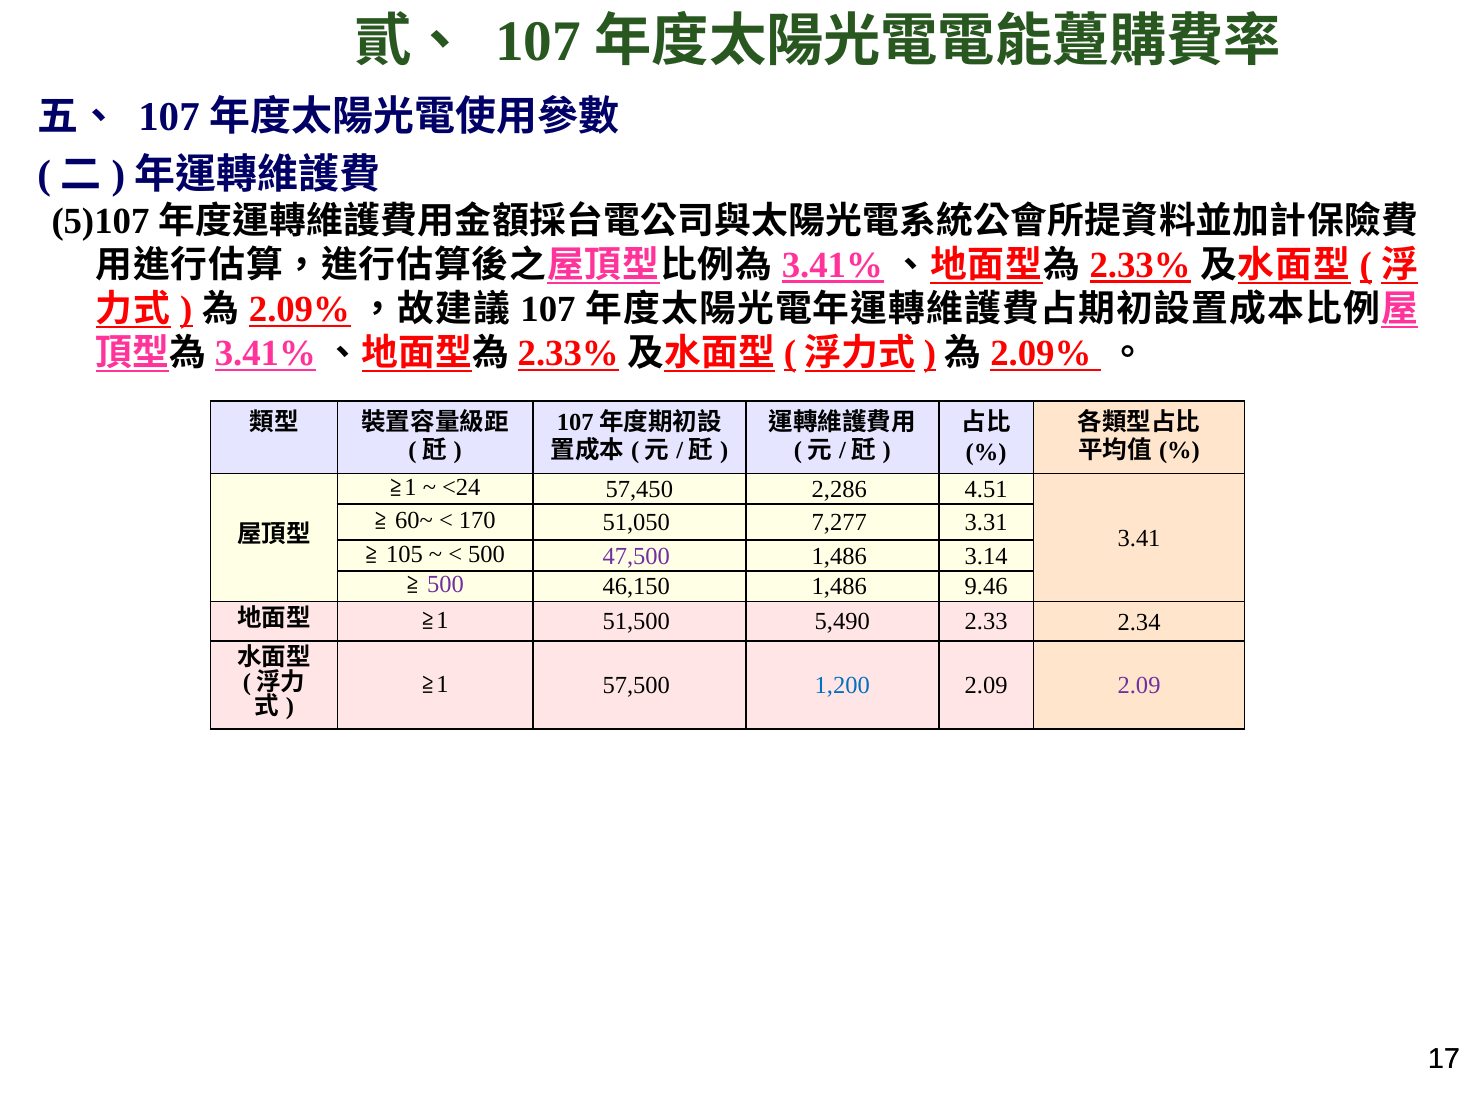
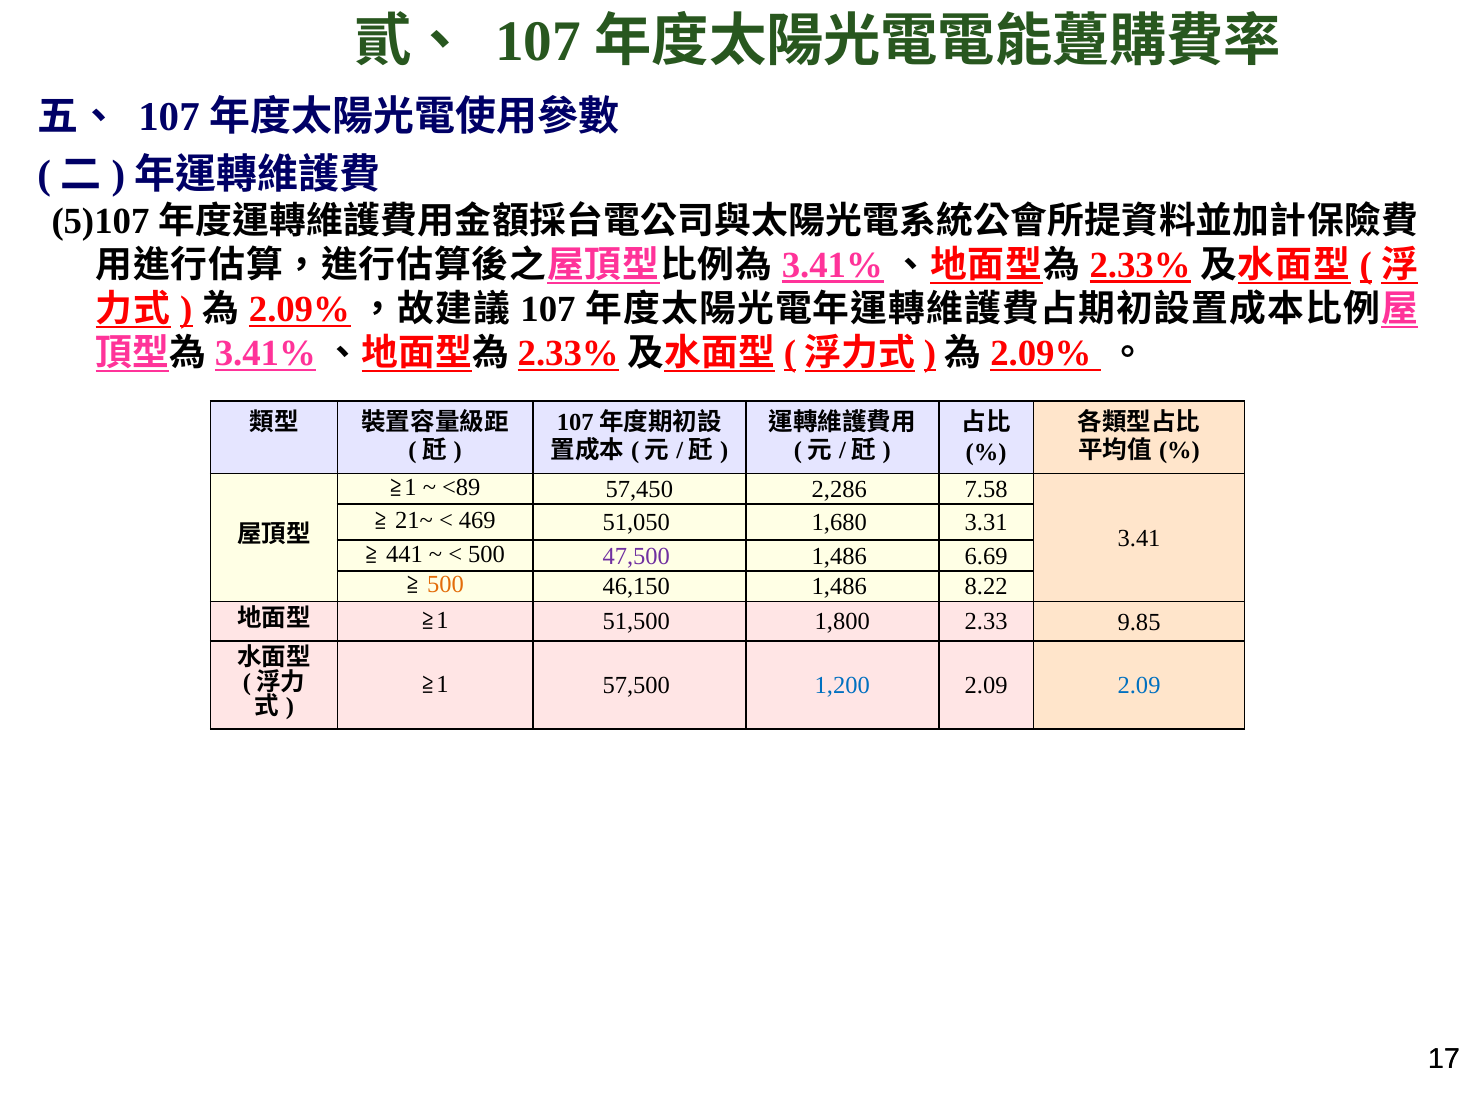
<24: <24 -> <89 (461, 487)
4.51: 4.51 -> 7.58 (986, 489)
60~: 60~ -> 21~ (414, 521)
170: 170 -> 469 (477, 521)
7,277: 7,277 -> 1,680 (839, 523)
105: 105 -> 441 (404, 554)
3.14: 3.14 -> 6.69 (986, 556)
500 colour: purple -> orange (446, 585)
9.46: 9.46 -> 8.22 (986, 587)
5,490: 5,490 -> 1,800 (842, 622)
2.34: 2.34 -> 9.85 (1139, 622)
2.09 colour: purple -> blue (1139, 686)
